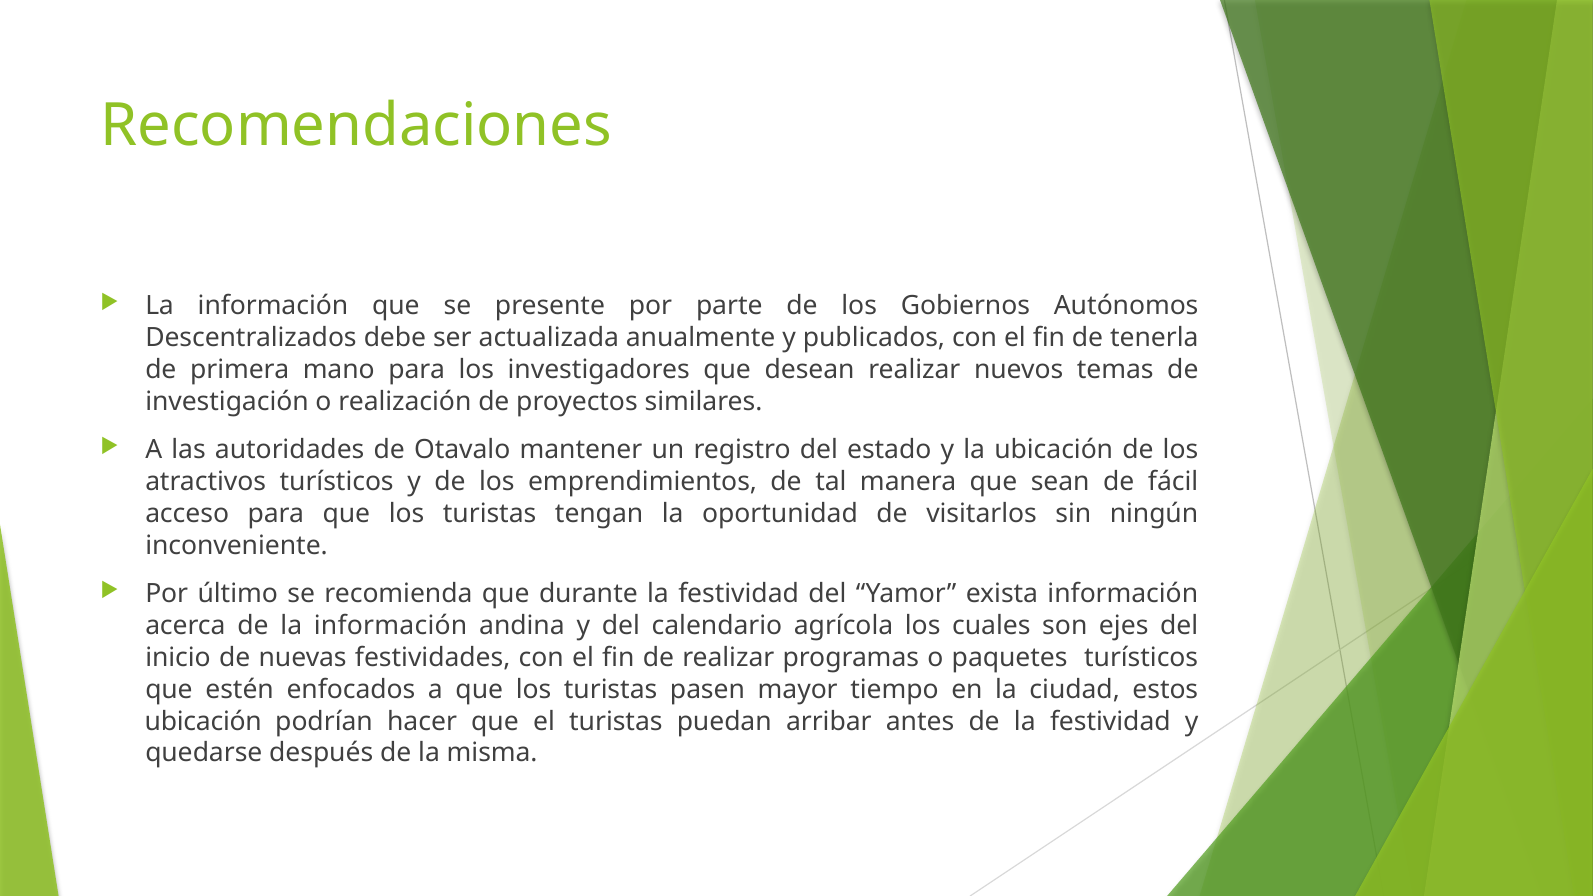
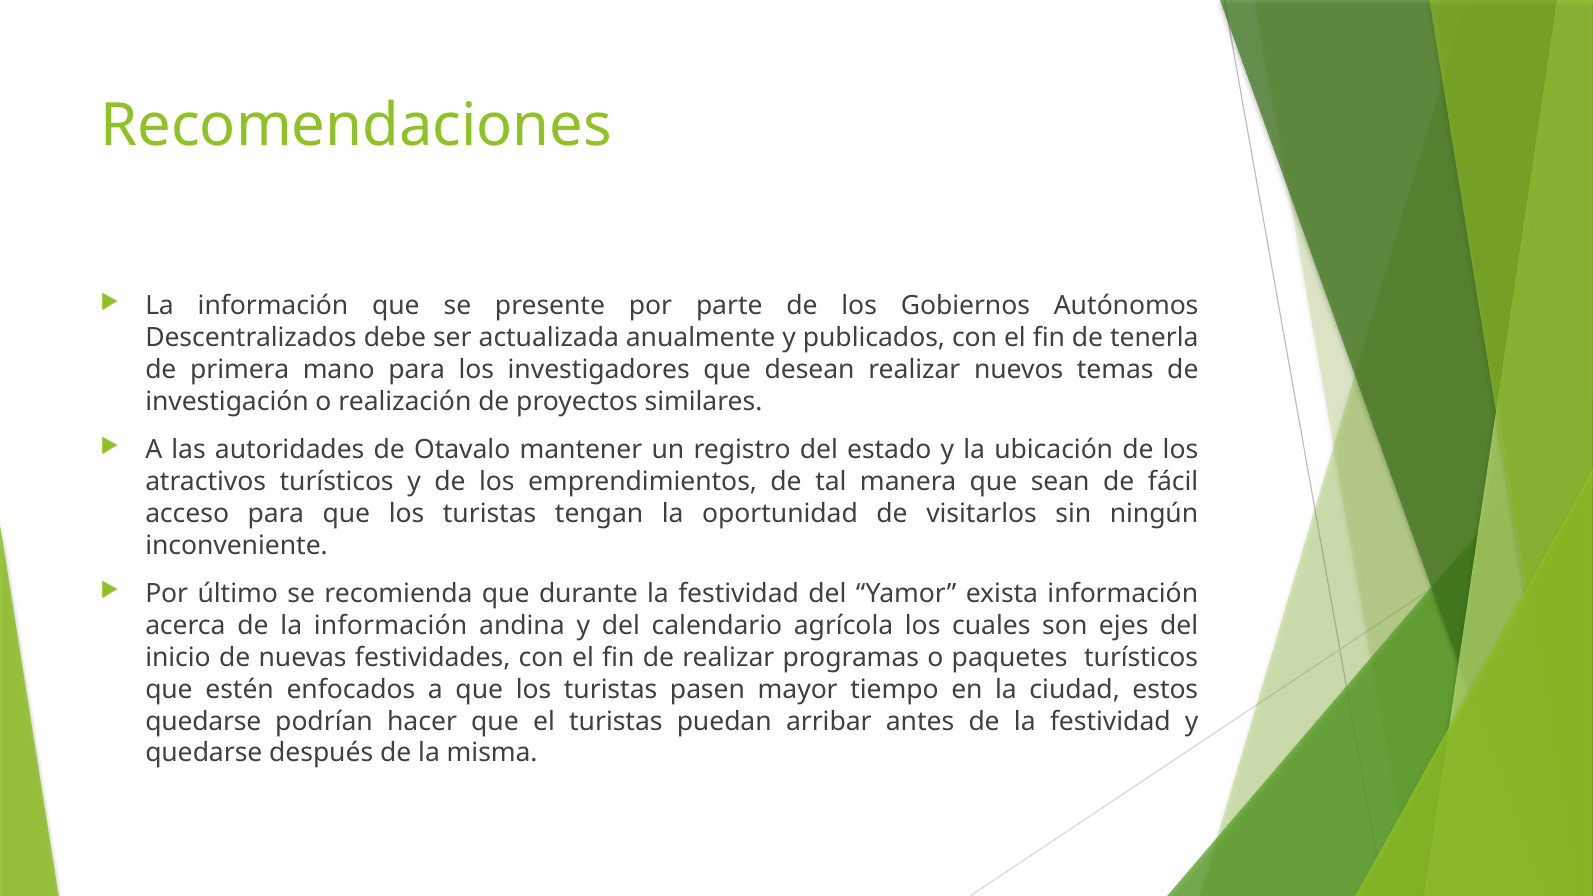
ubicación: ubicación -> quedarse (203, 721)
